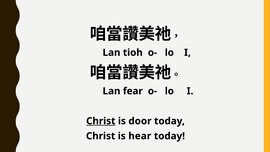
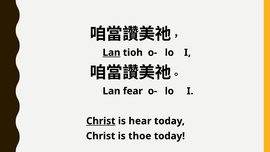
Lan underline: none -> present (111, 53)
door: door -> hear (140, 121)
hear: hear -> thoe (140, 136)
